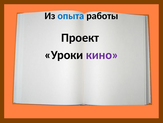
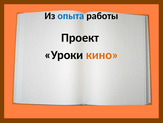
кино colour: purple -> orange (102, 55)
